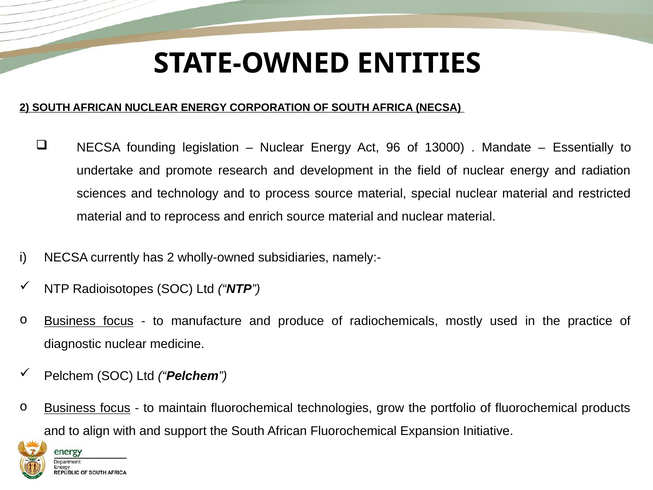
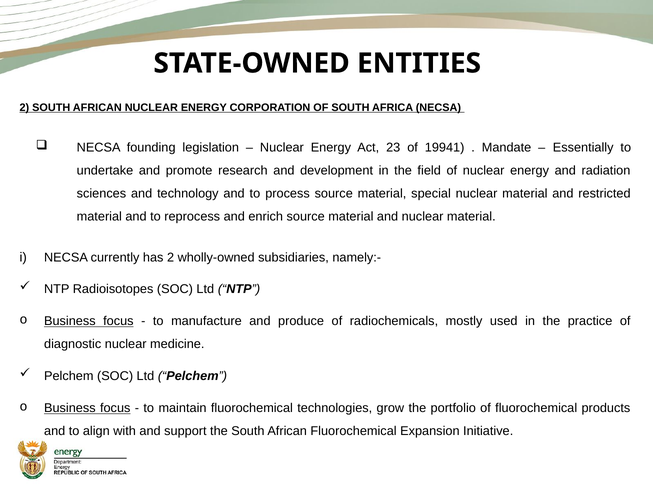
96: 96 -> 23 (393, 148)
13000: 13000 -> 19941 (445, 148)
